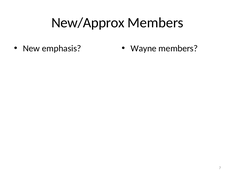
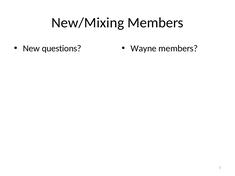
New/Approx: New/Approx -> New/Mixing (88, 23)
emphasis: emphasis -> questions (62, 48)
